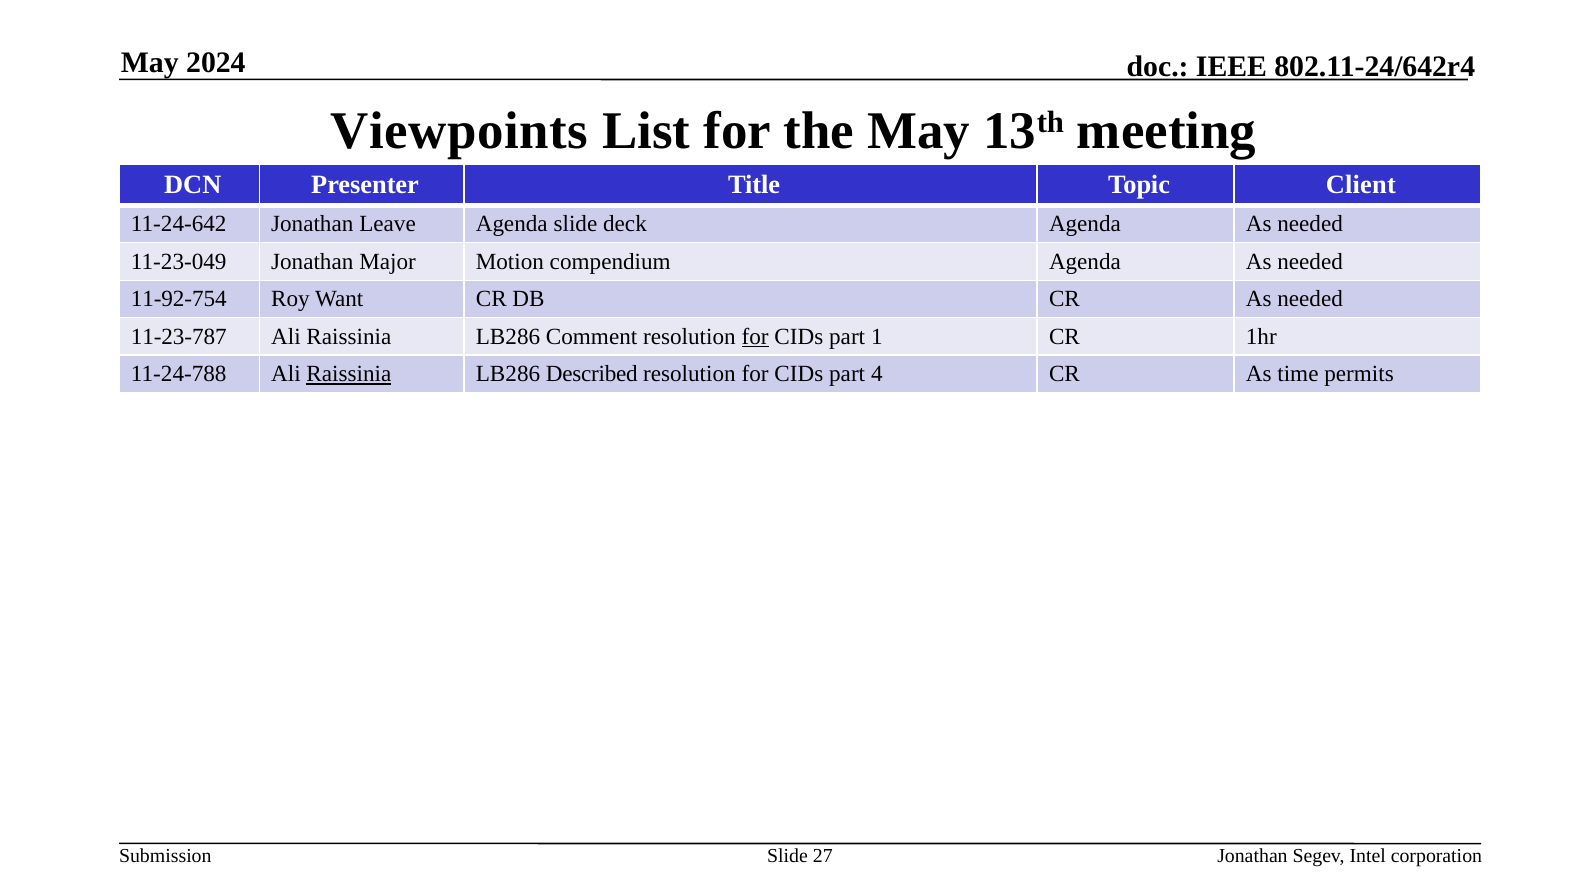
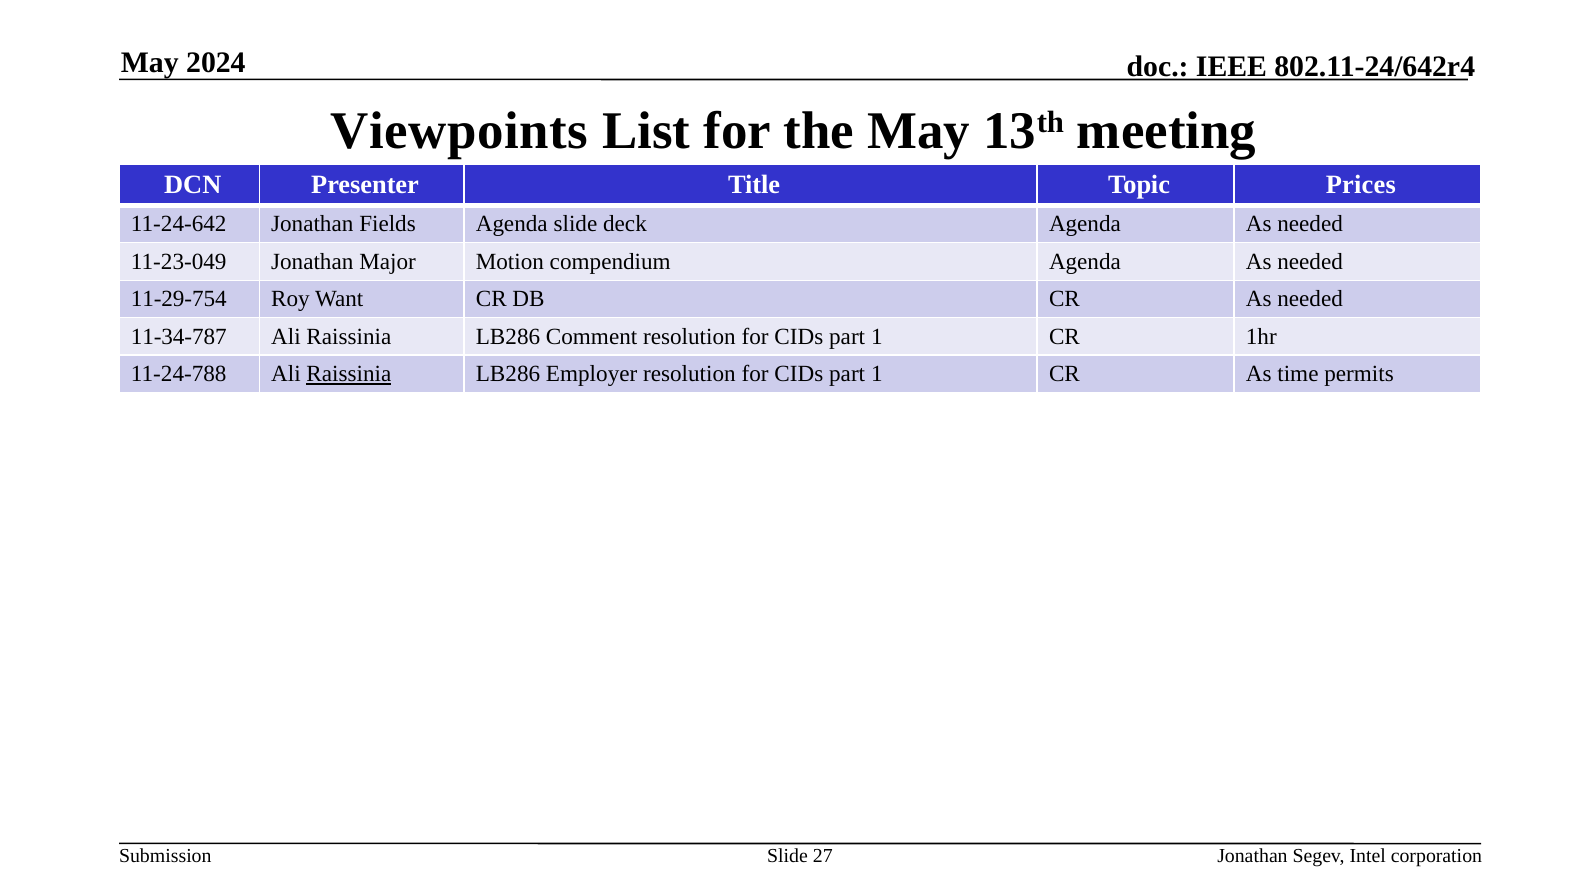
Client: Client -> Prices (1361, 185)
Leave: Leave -> Fields (388, 224)
11-92-754: 11-92-754 -> 11-29-754 (179, 299)
11-23-787: 11-23-787 -> 11-34-787 (179, 336)
for underline: present -> none (755, 336)
Described: Described -> Employer (592, 374)
4: 4 -> 1 (877, 374)
